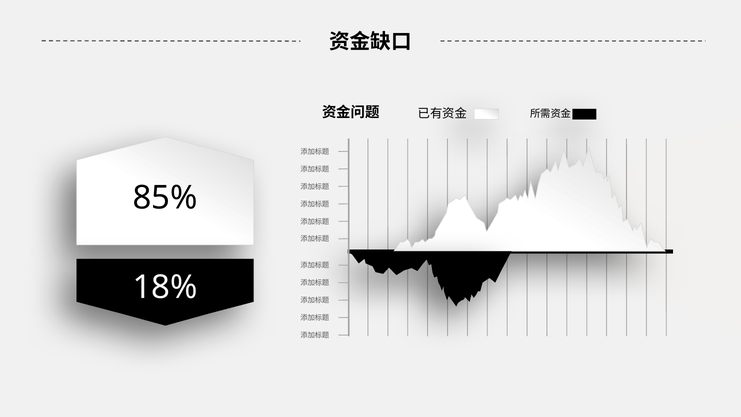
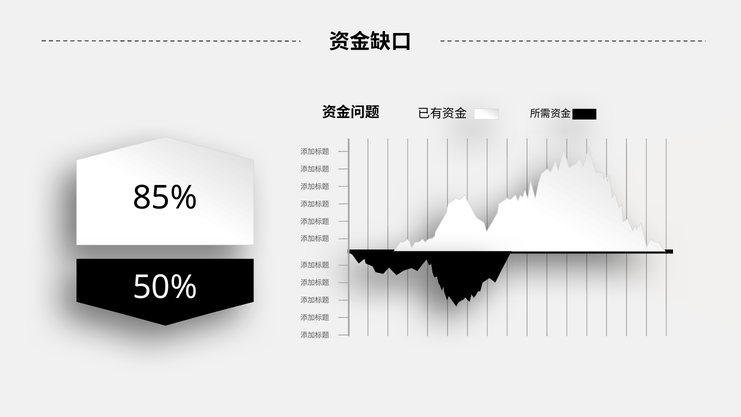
18%: 18% -> 50% (165, 287)
